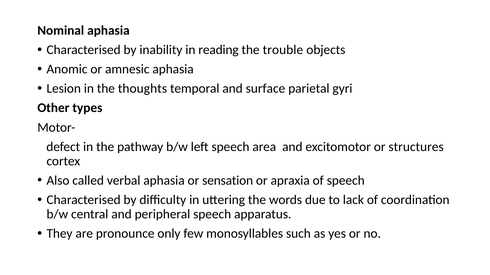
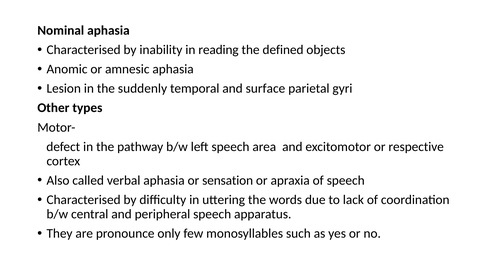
trouble: trouble -> defined (283, 50)
thoughts: thoughts -> suddenly (143, 89)
structures: structures -> respective (416, 147)
